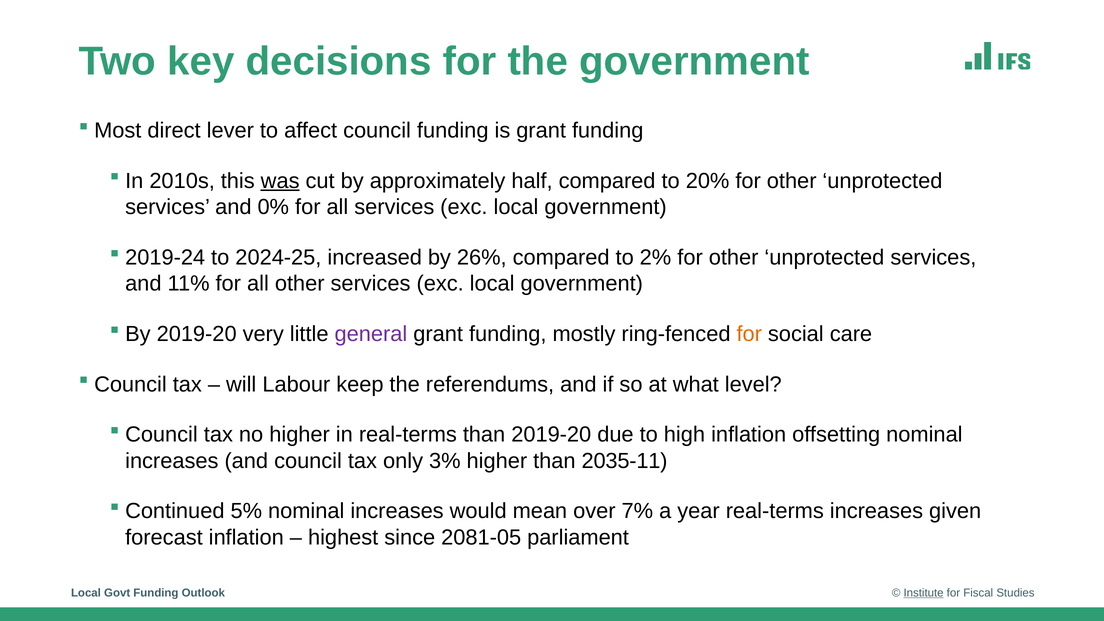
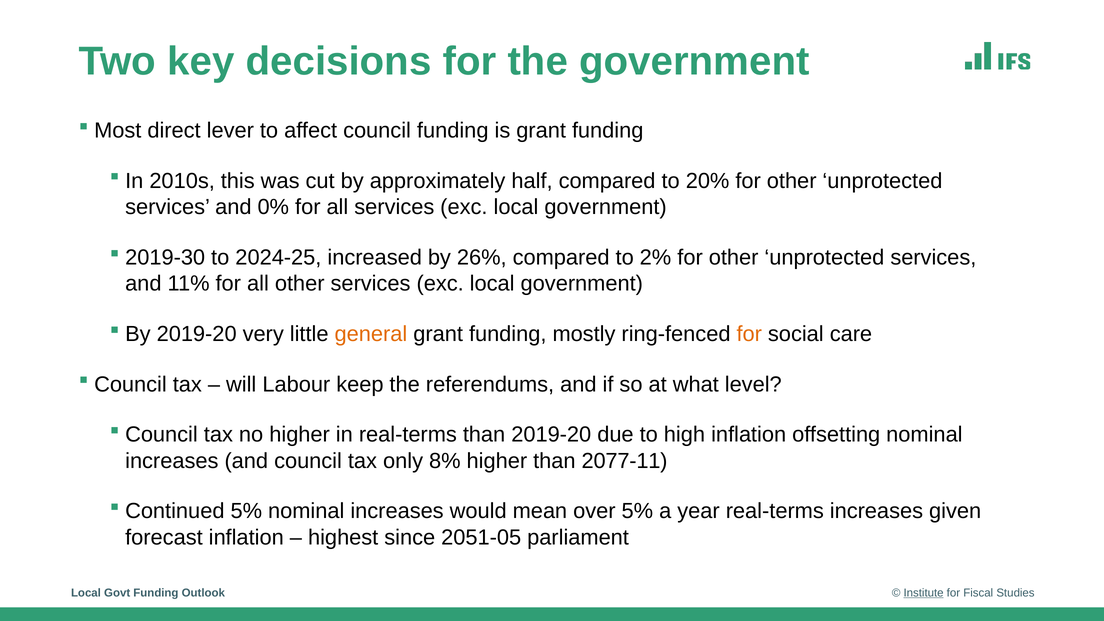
was underline: present -> none (280, 181)
2019-24: 2019-24 -> 2019-30 (165, 257)
general colour: purple -> orange (371, 334)
3%: 3% -> 8% (445, 461)
2035-11: 2035-11 -> 2077-11 (625, 461)
over 7%: 7% -> 5% (637, 511)
2081-05: 2081-05 -> 2051-05 (481, 537)
